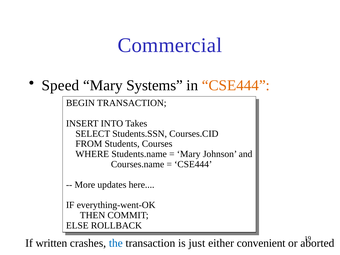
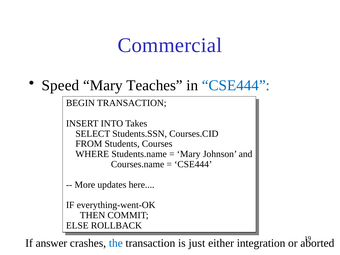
Systems: Systems -> Teaches (155, 85)
CSE444 colour: orange -> blue (236, 85)
written: written -> answer (51, 243)
convenient: convenient -> integration (261, 243)
